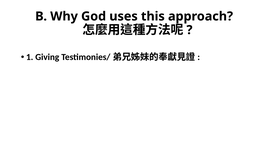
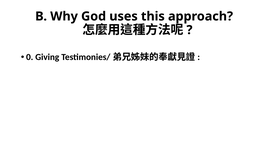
1: 1 -> 0 (30, 57)
